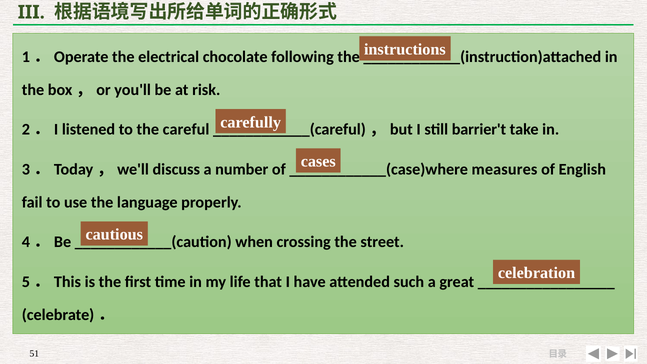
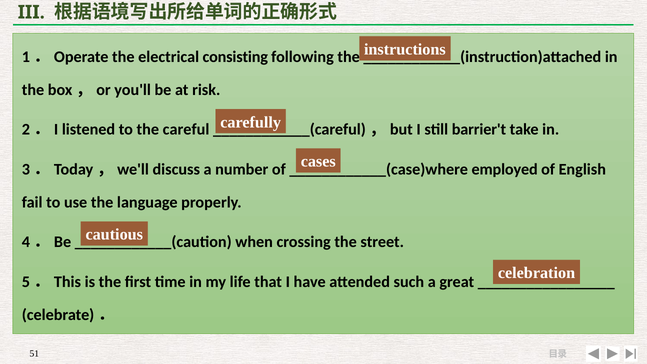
chocolate: chocolate -> consisting (235, 57)
measures: measures -> employed (505, 169)
